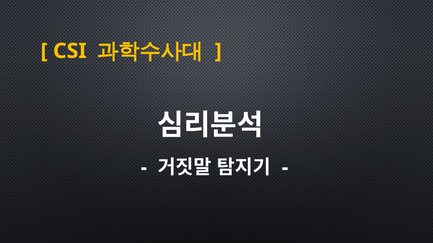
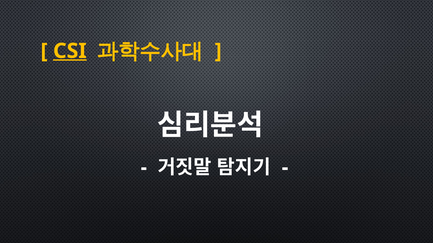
CSI underline: none -> present (70, 51)
